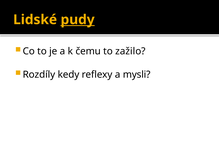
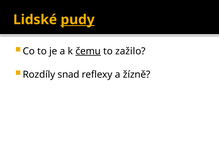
čemu underline: none -> present (88, 51)
kedy: kedy -> snad (69, 75)
mysli: mysli -> žízně (137, 75)
